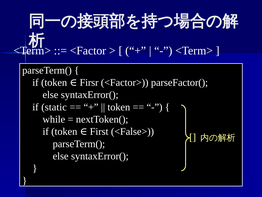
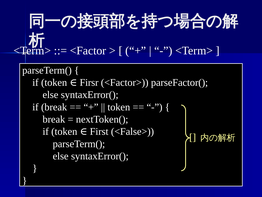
if static: static -> break (54, 107)
while: while -> break (54, 119)
